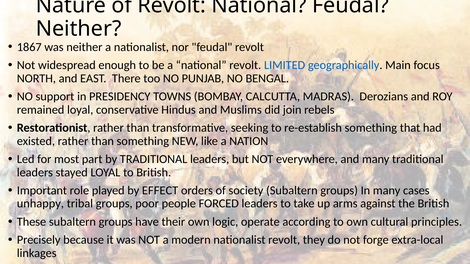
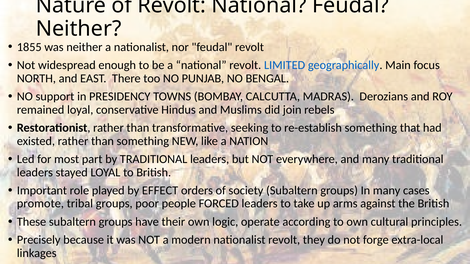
1867: 1867 -> 1855 (29, 47)
unhappy: unhappy -> promote (40, 204)
